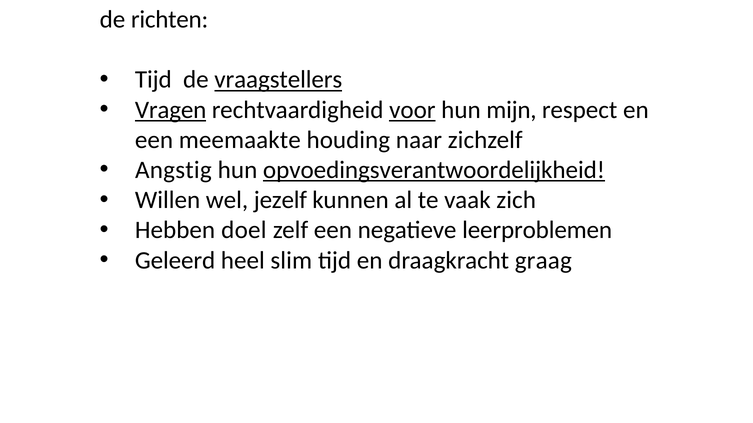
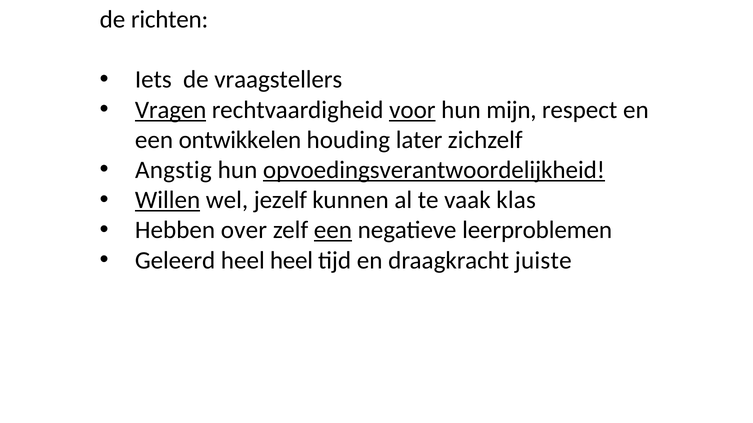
Tijd: Tijd -> Iets (153, 80)
vraagstellers underline: present -> none (278, 80)
meemaakte: meemaakte -> ontwikkelen (240, 140)
naar: naar -> later (419, 140)
Willen underline: none -> present (168, 200)
zich: zich -> klas (516, 200)
doel: doel -> over (244, 230)
een underline: none -> present (333, 230)
heel slim: slim -> heel (291, 261)
graag: graag -> juiste (543, 261)
